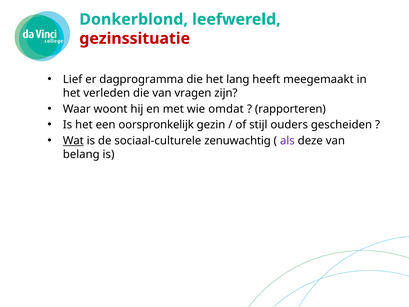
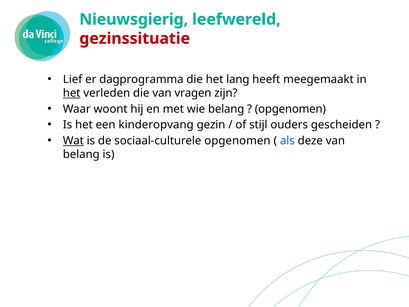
Donkerblond: Donkerblond -> Nieuwsgierig (134, 19)
het underline: none -> present (72, 93)
wie omdat: omdat -> belang (226, 109)
rapporteren: rapporteren -> opgenomen (290, 109)
oorspronkelijk: oorspronkelijk -> kinderopvang (156, 125)
sociaal-culturele zenuwachtig: zenuwachtig -> opgenomen (237, 141)
als colour: purple -> blue (287, 141)
